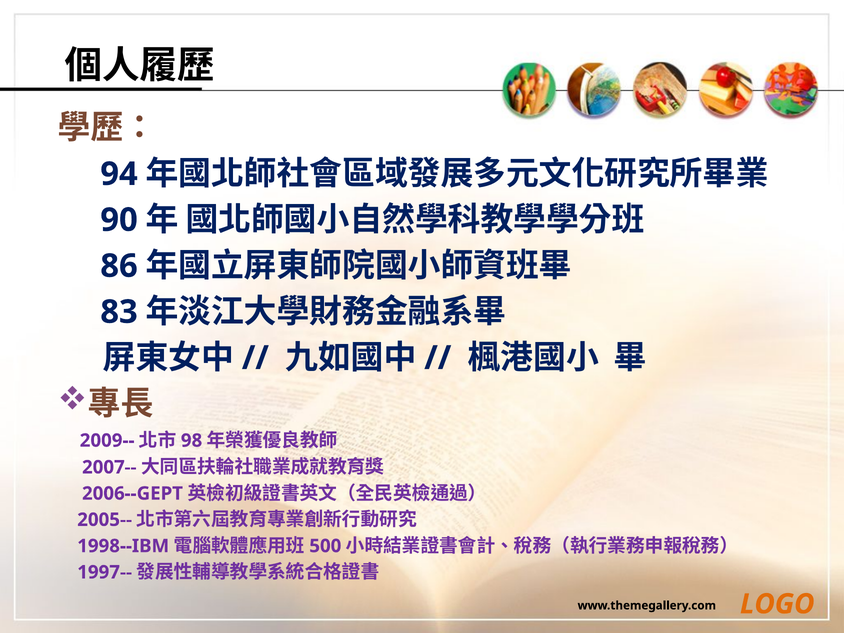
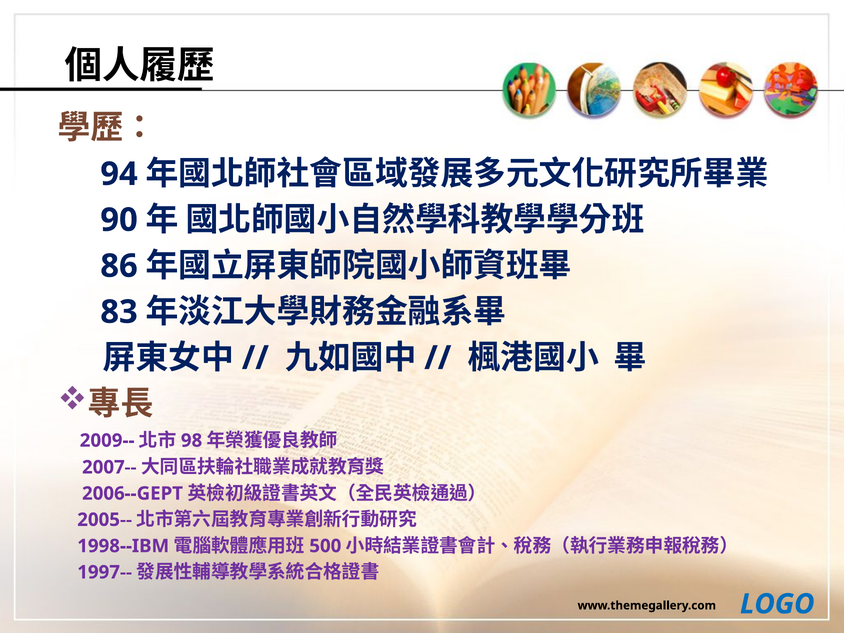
LOGO colour: orange -> blue (777, 604)
